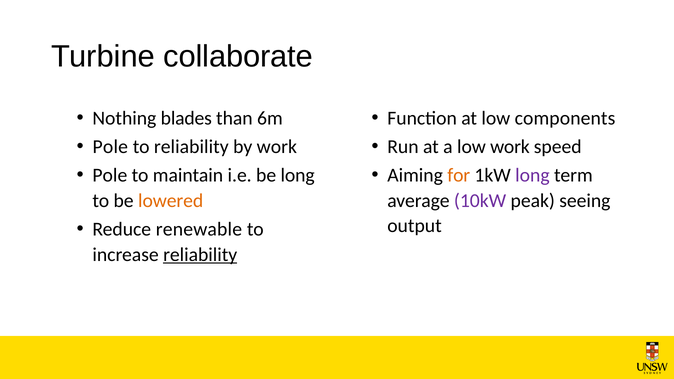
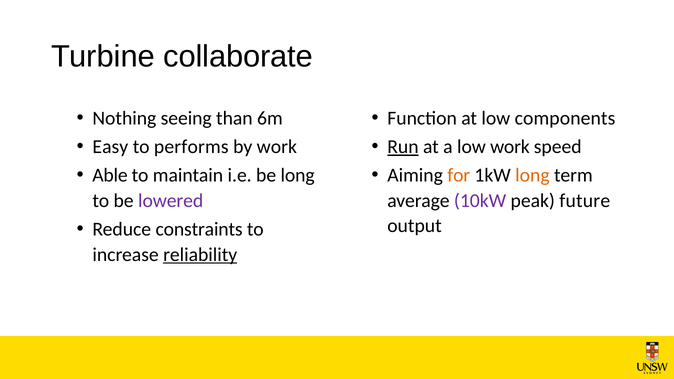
blades: blades -> seeing (186, 118)
Pole: Pole -> Easy (110, 147)
to reliability: reliability -> performs (191, 147)
Run underline: none -> present (403, 147)
Pole: Pole -> Able (110, 176)
long colour: purple -> orange (532, 176)
lowered colour: orange -> purple (171, 201)
seeing: seeing -> future (585, 201)
renewable: renewable -> constraints (199, 229)
